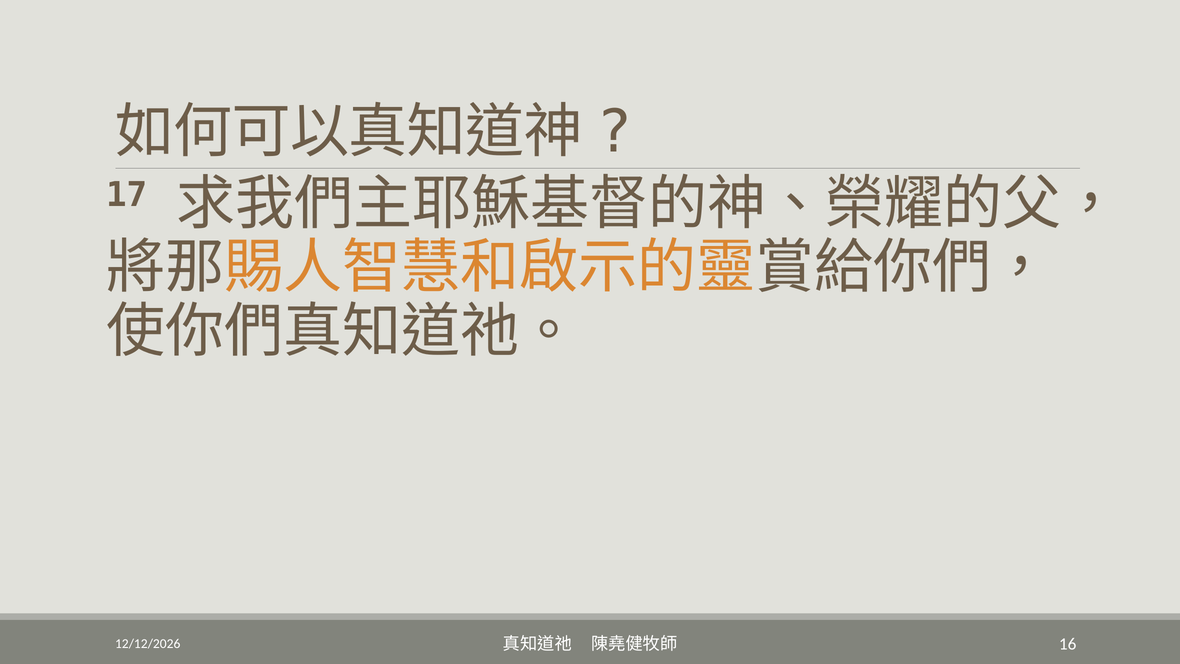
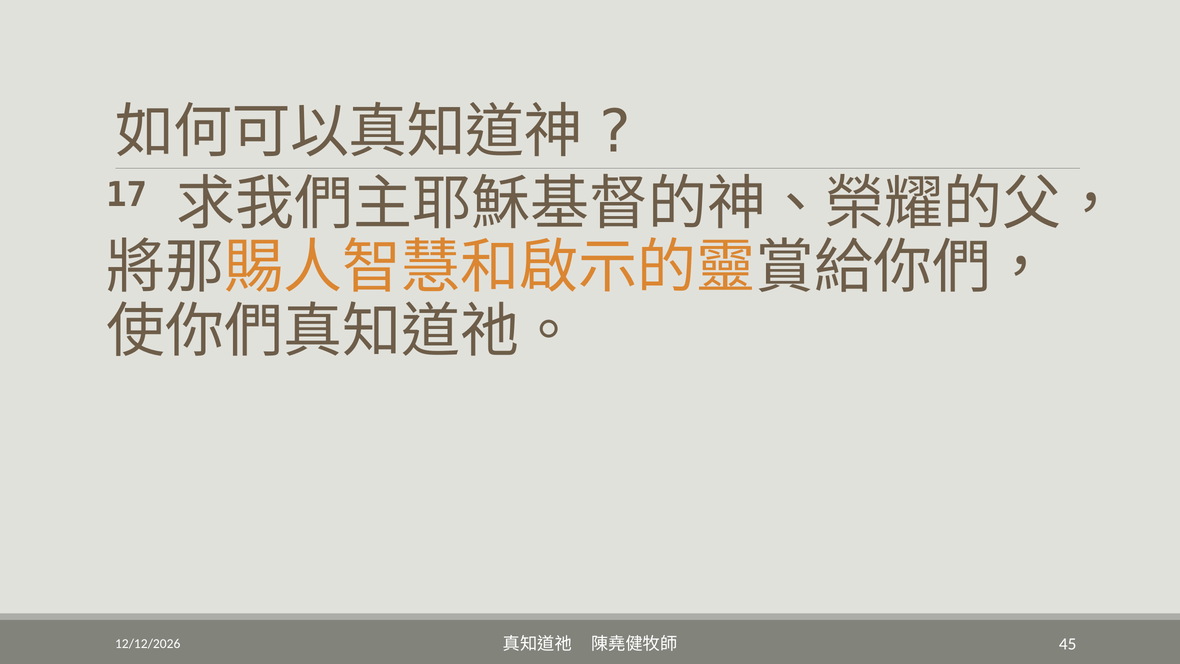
16: 16 -> 45 (1068, 644)
